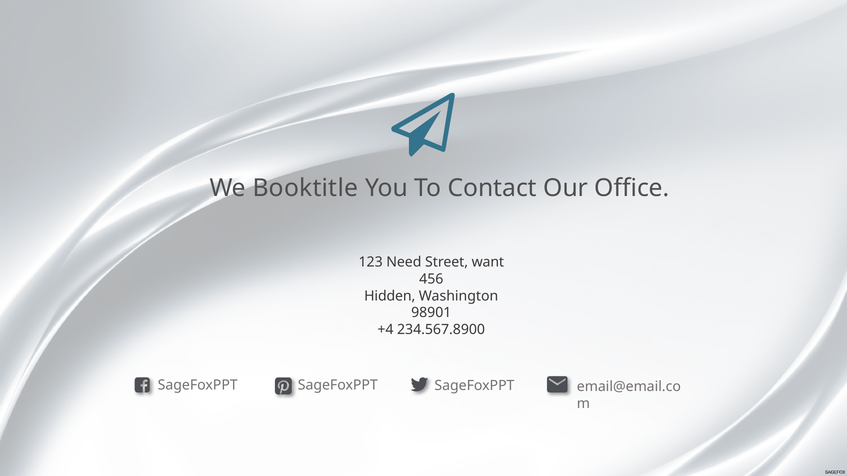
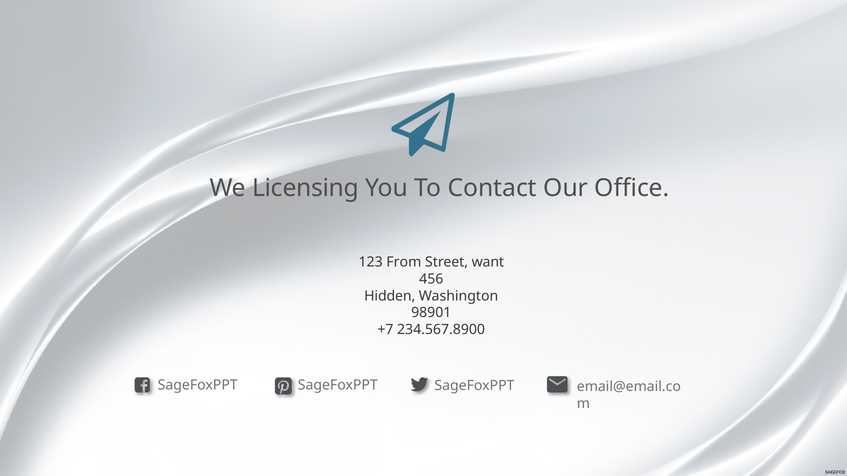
Booktitle: Booktitle -> Licensing (306, 188)
Need: Need -> From (404, 262)
+4: +4 -> +7 (385, 330)
